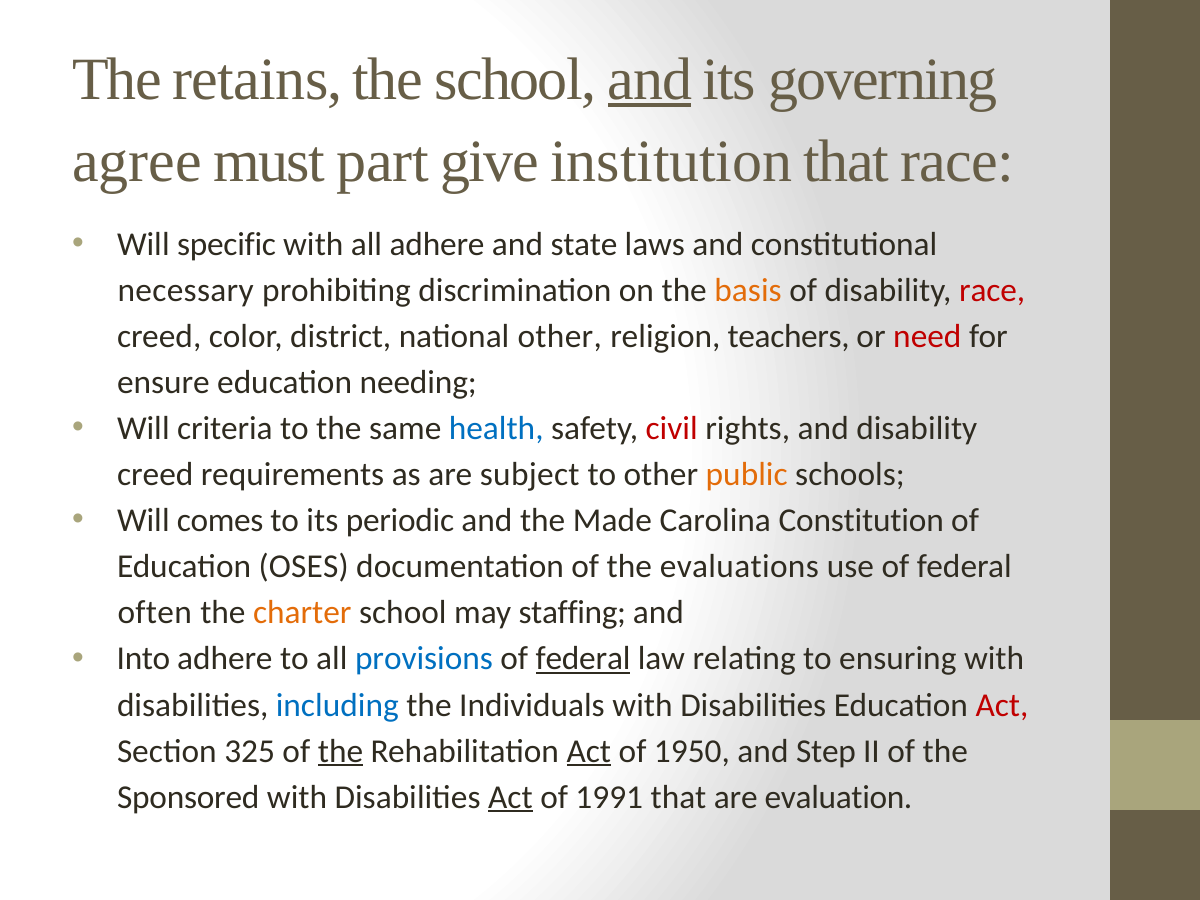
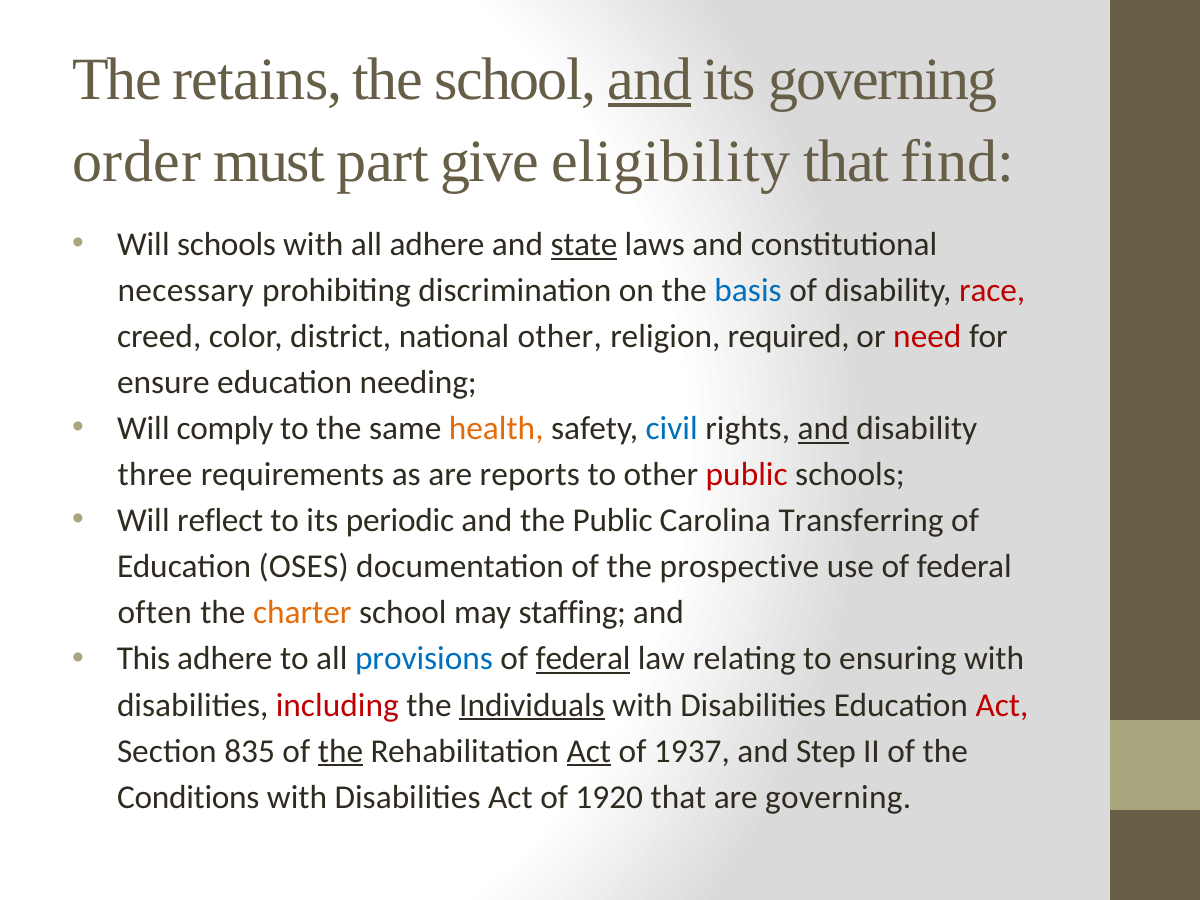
agree: agree -> order (137, 162)
institution: institution -> eligibility (671, 162)
that race: race -> find (957, 162)
Will specific: specific -> schools (227, 244)
state underline: none -> present (584, 244)
basis colour: orange -> blue (748, 290)
teachers: teachers -> required (789, 337)
criteria: criteria -> comply (225, 429)
health colour: blue -> orange (496, 429)
civil colour: red -> blue (672, 429)
and underline: none -> present (823, 429)
creed: creed -> three (155, 475)
subject: subject -> reports (530, 475)
public colour: orange -> red (747, 475)
comes: comes -> reflect (220, 521)
the Made: Made -> Public (613, 521)
Constitution: Constitution -> Transferring (861, 521)
evaluations: evaluations -> prospective (739, 567)
Into: Into -> This (144, 659)
including colour: blue -> red (337, 705)
Individuals underline: none -> present (532, 705)
325: 325 -> 835 (250, 751)
1950: 1950 -> 1937 (692, 751)
Sponsored: Sponsored -> Conditions (188, 797)
Act underline: present -> none (510, 797)
1991: 1991 -> 1920 (609, 797)
are evaluation: evaluation -> governing (838, 797)
